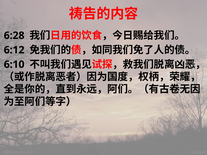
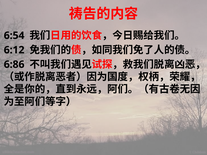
6:28: 6:28 -> 6:54 (14, 36)
6:10: 6:10 -> 6:86 (14, 65)
